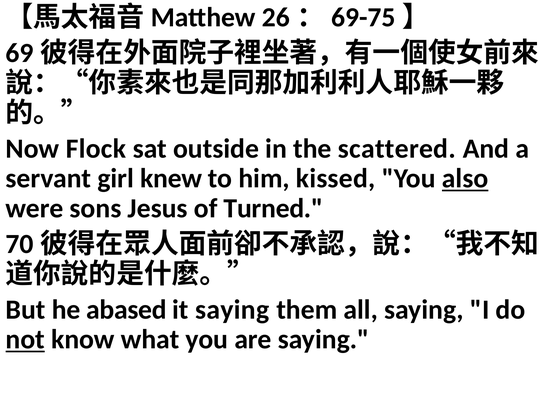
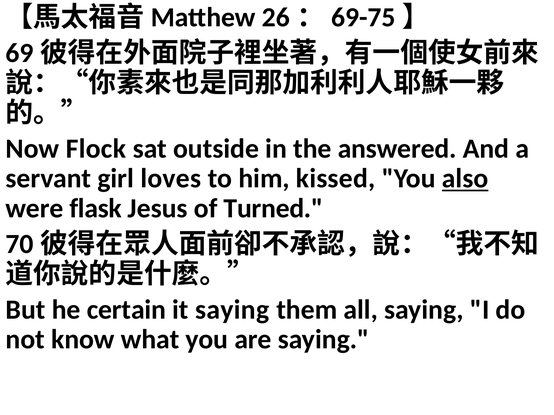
scattered: scattered -> answered (397, 149)
knew: knew -> loves (171, 179)
sons: sons -> flask (96, 209)
abased: abased -> certain (126, 310)
not underline: present -> none (25, 340)
